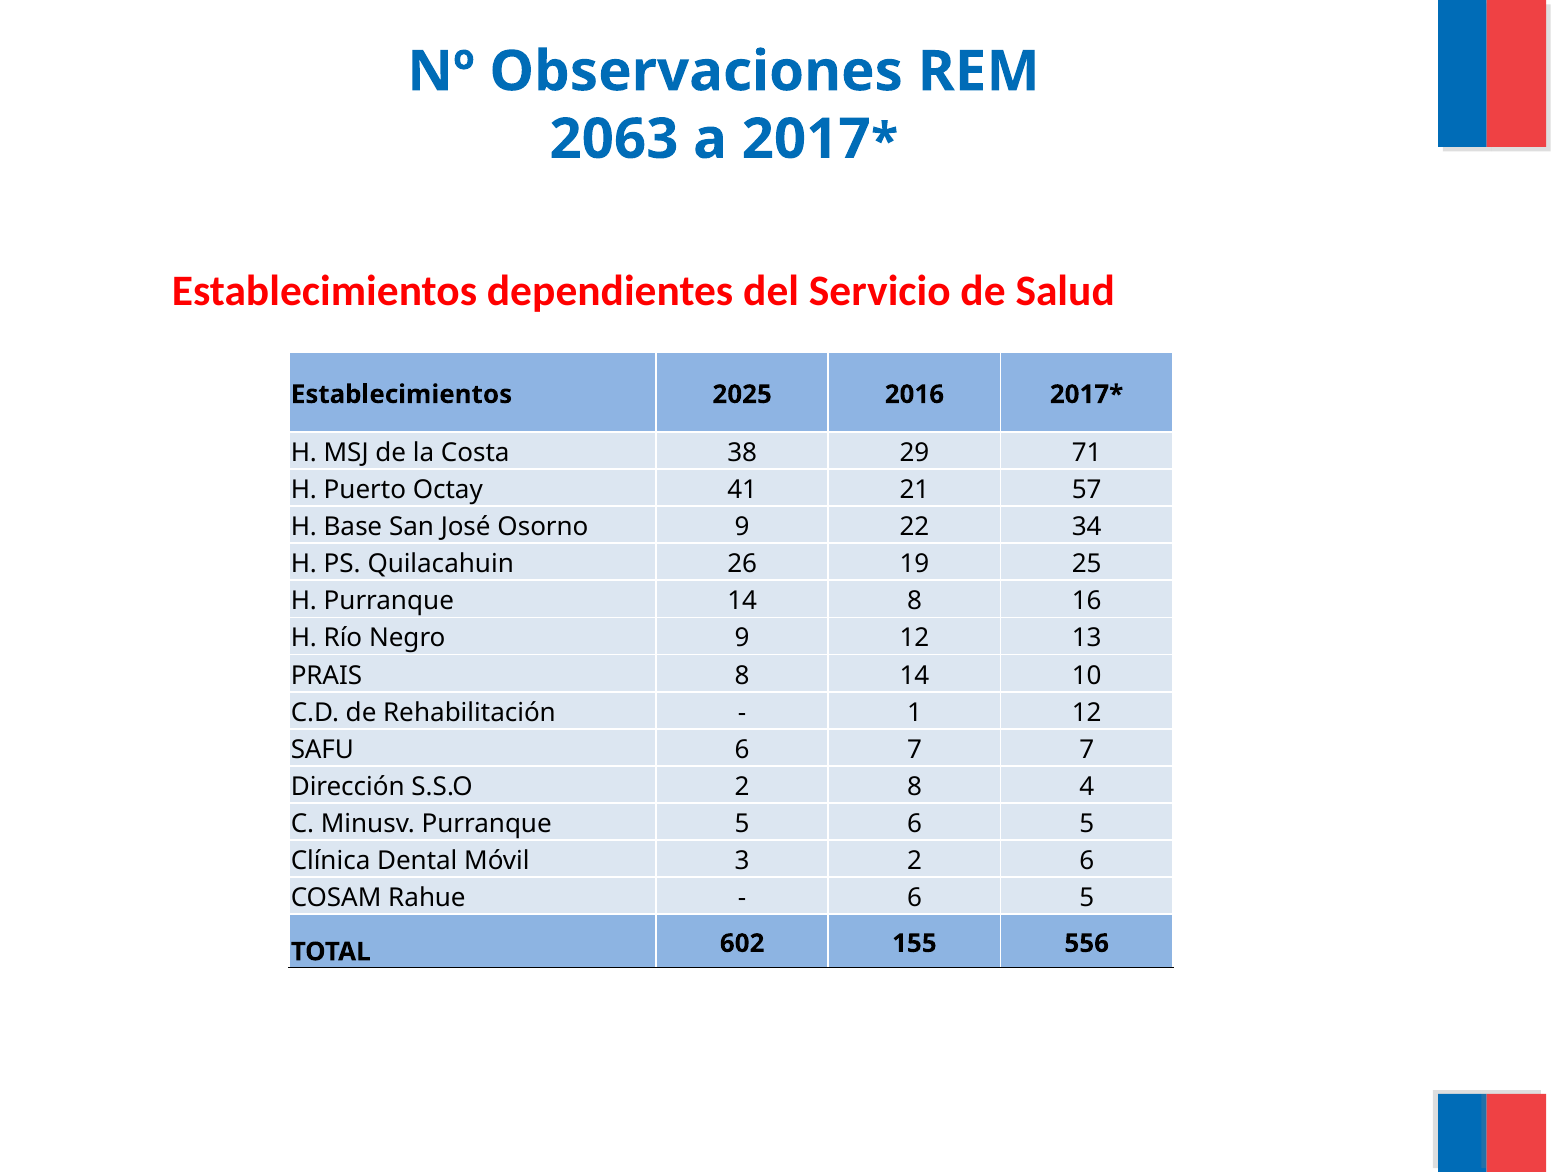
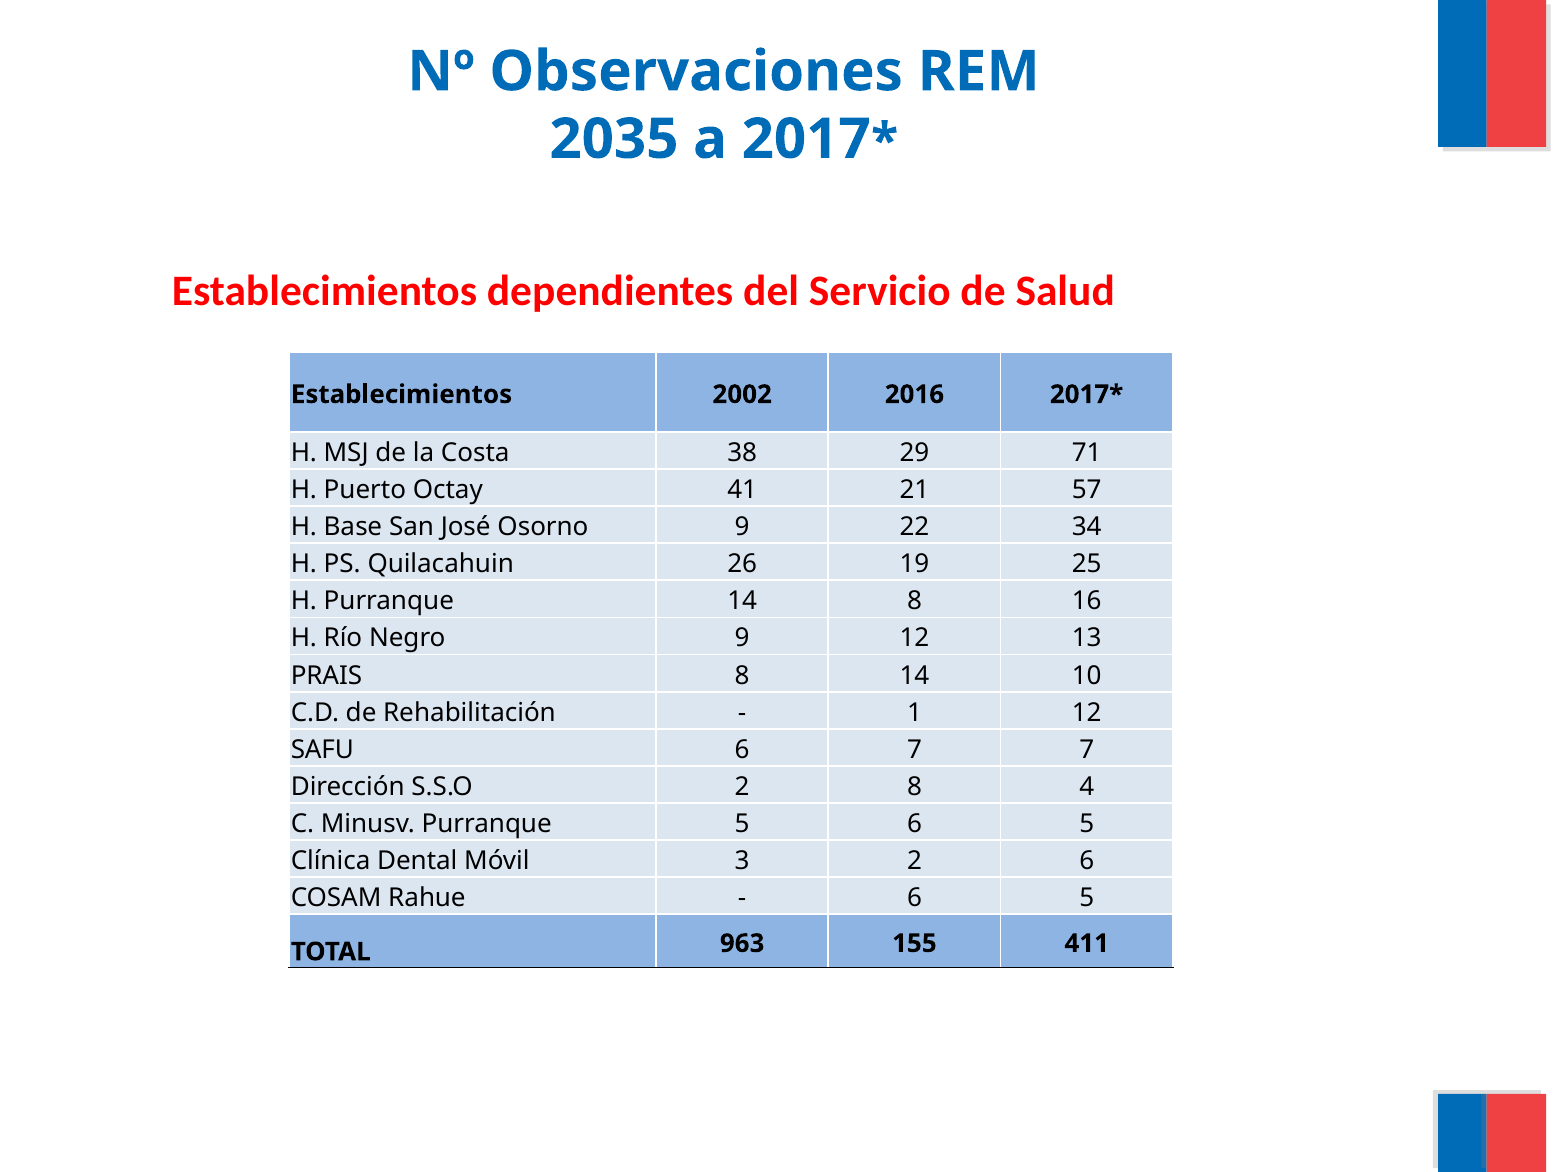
2063: 2063 -> 2035 (614, 139)
2025: 2025 -> 2002 (742, 395)
602: 602 -> 963 (742, 944)
556: 556 -> 411 (1087, 944)
